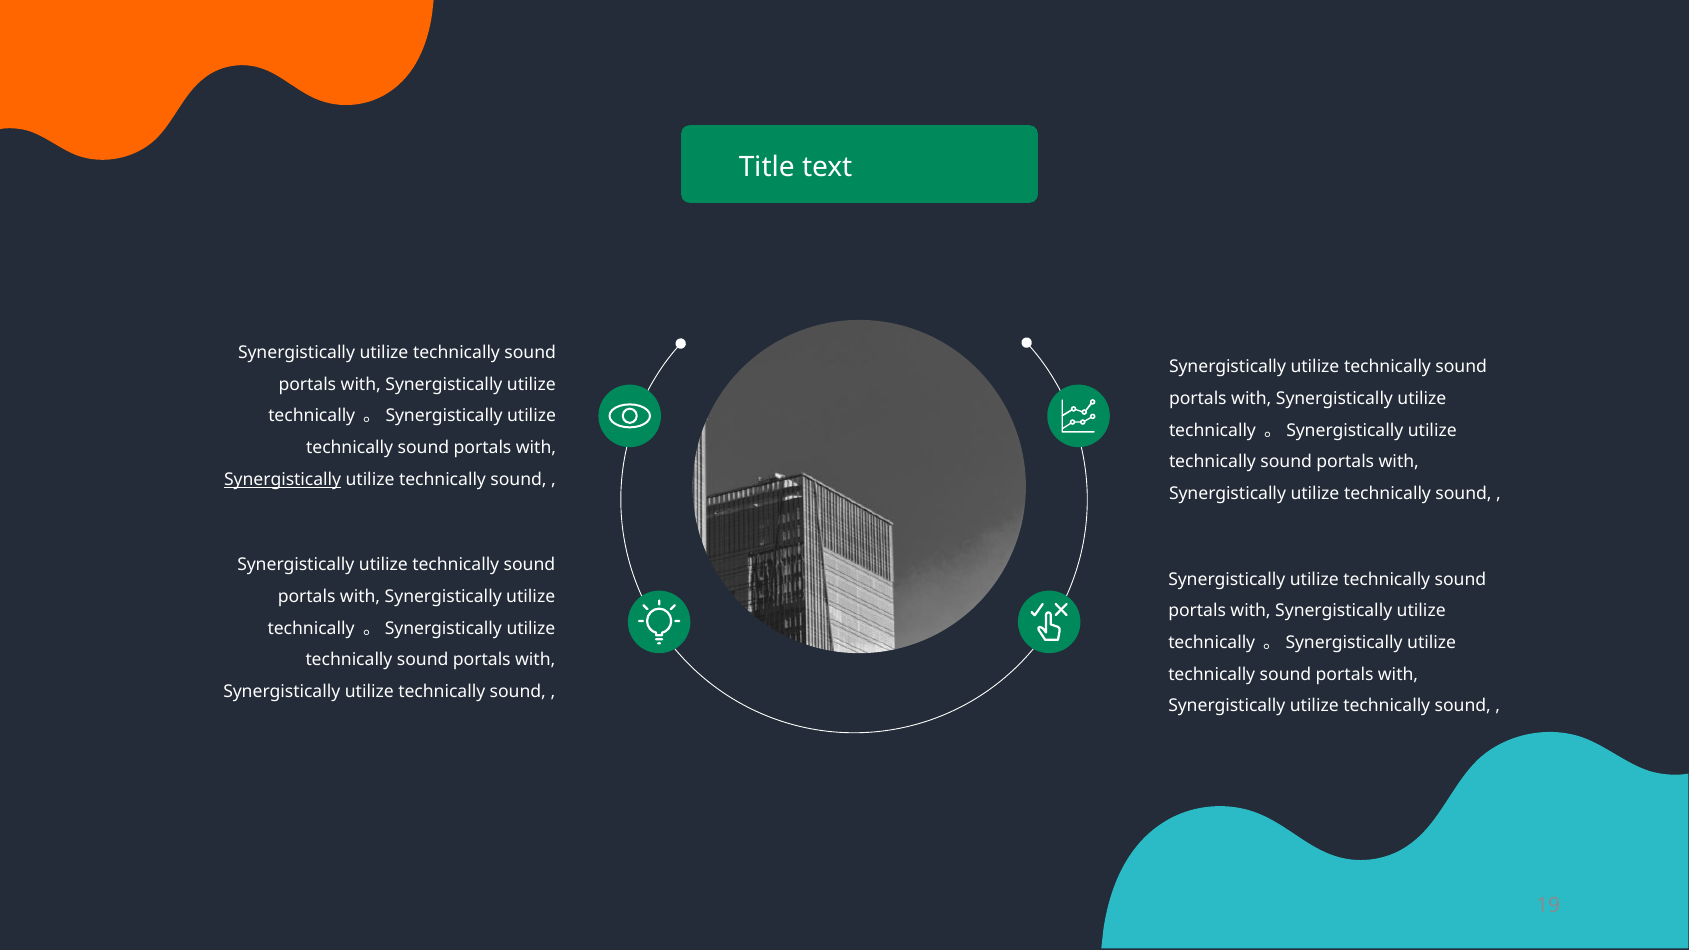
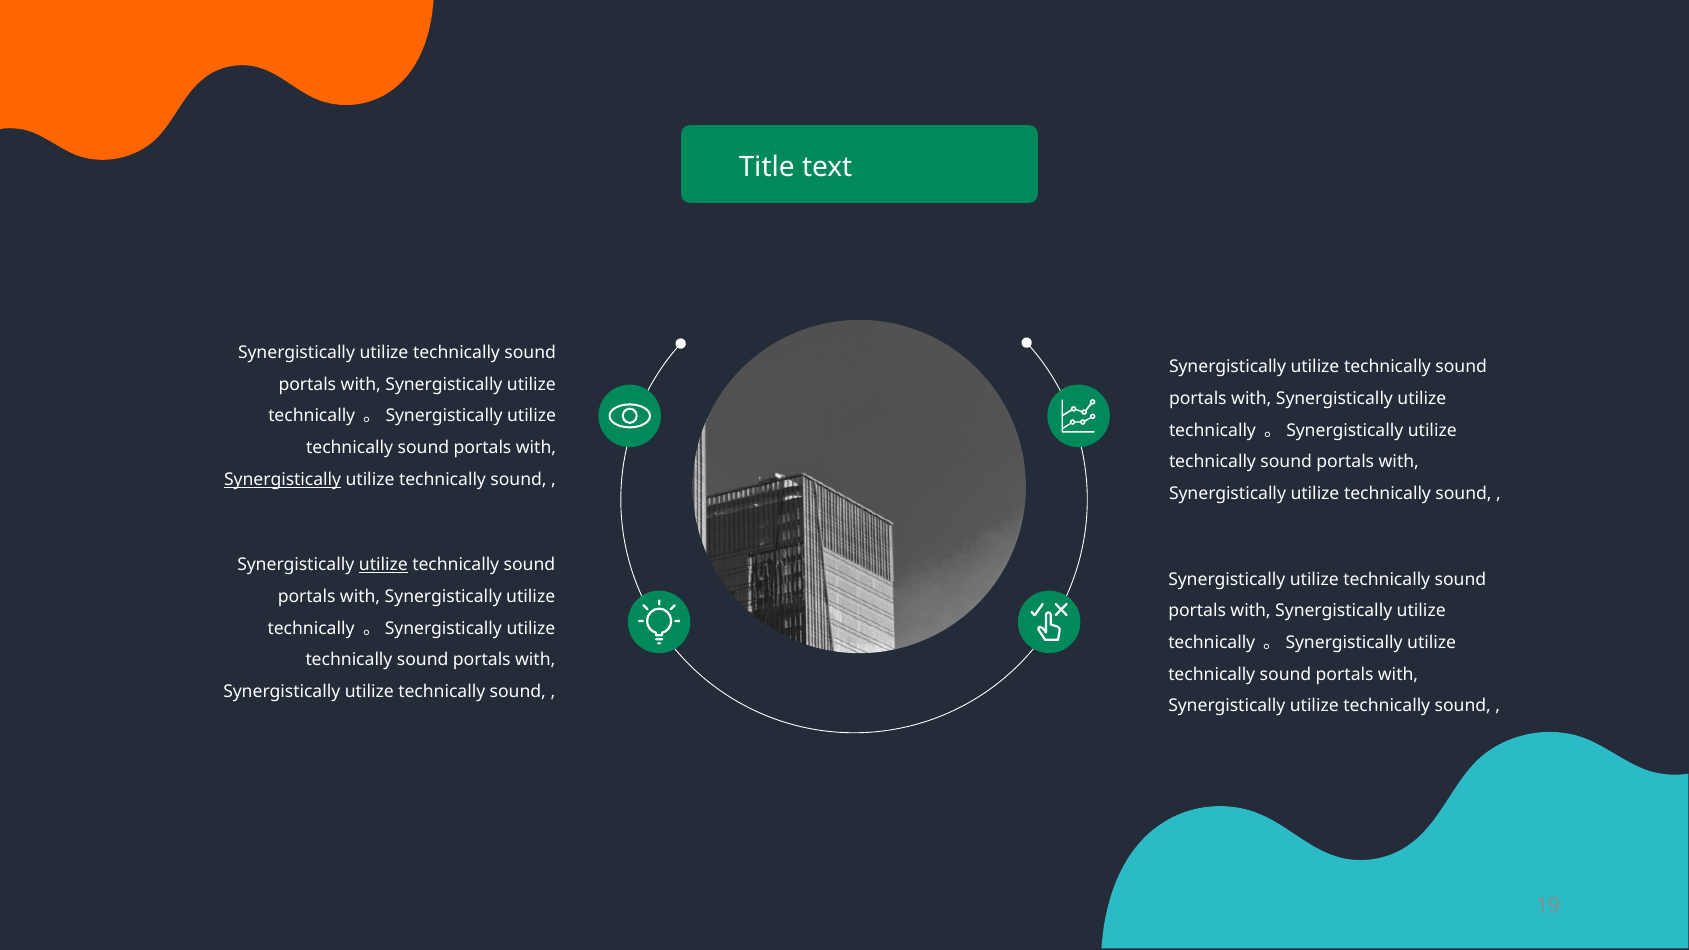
utilize underline: none -> present (383, 565)
